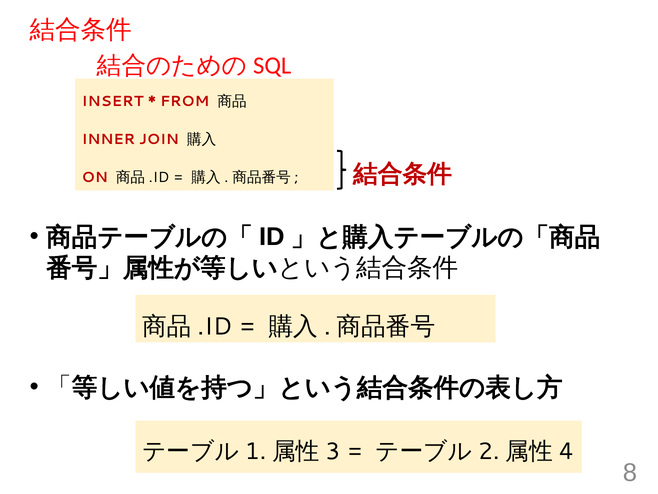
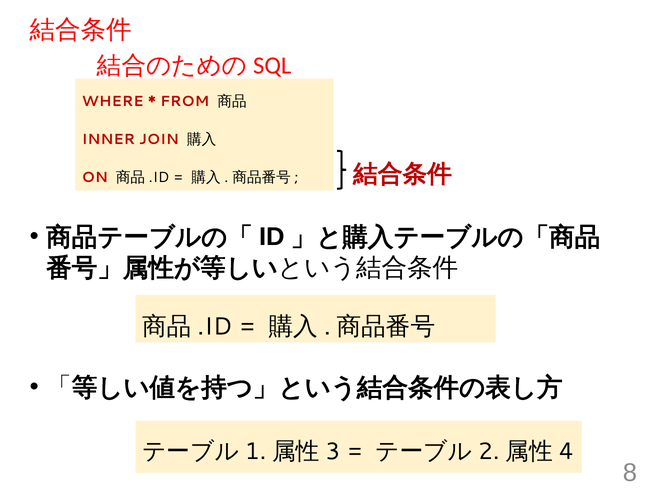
INSERT: INSERT -> WHERE (113, 101)
